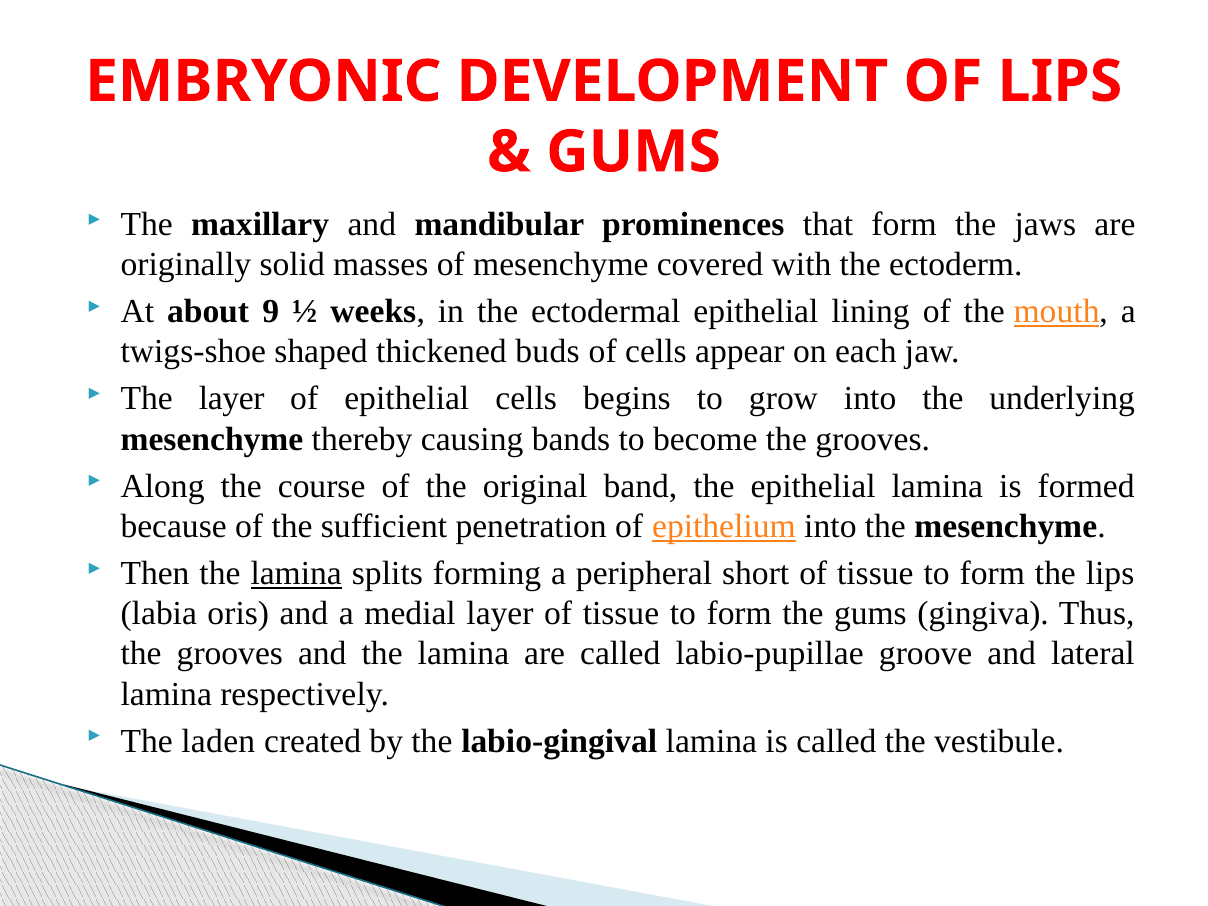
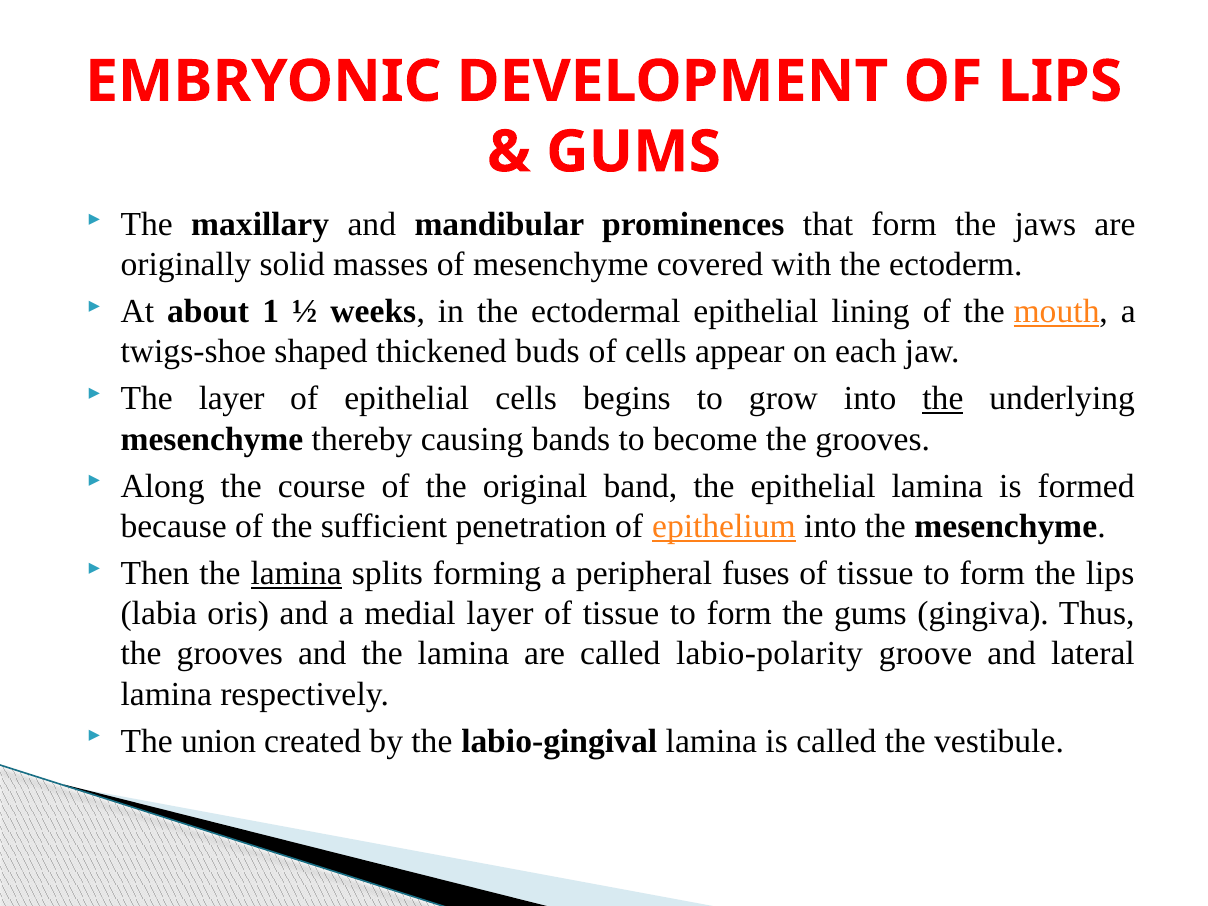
9: 9 -> 1 (271, 311)
the underline: none -> present (943, 399)
short: short -> fuses (756, 573)
labio-pupillae: labio-pupillae -> labio-polarity (770, 654)
laden: laden -> union (219, 741)
